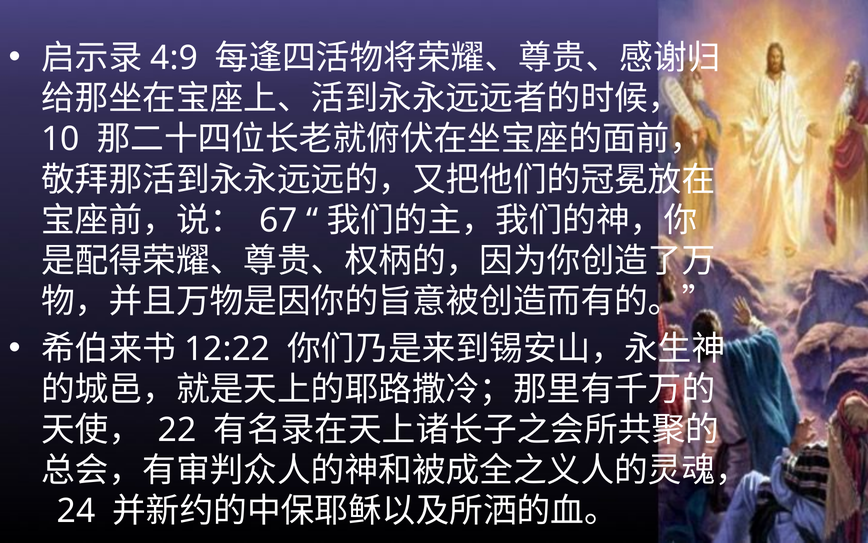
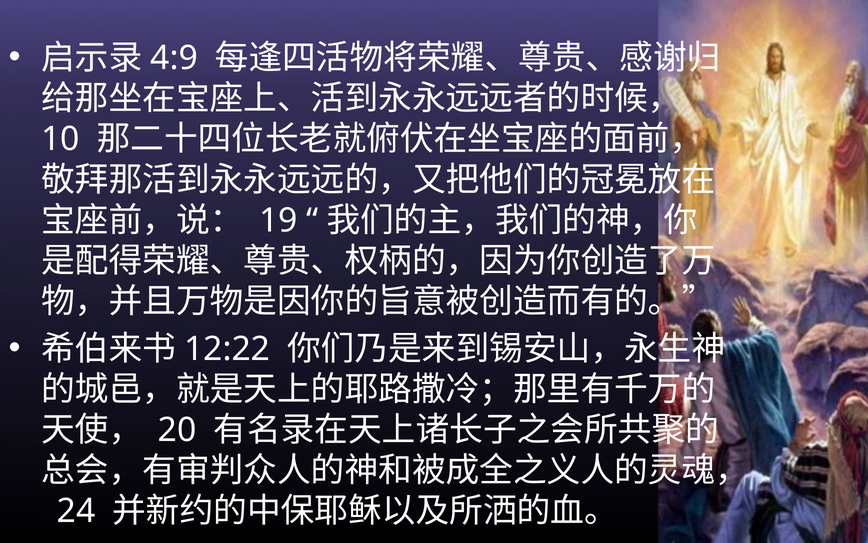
67: 67 -> 19 (278, 220)
22: 22 -> 20 (177, 430)
